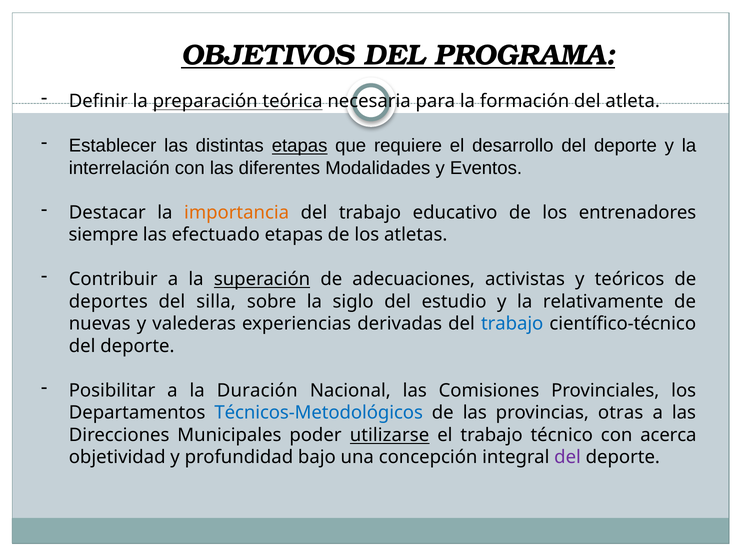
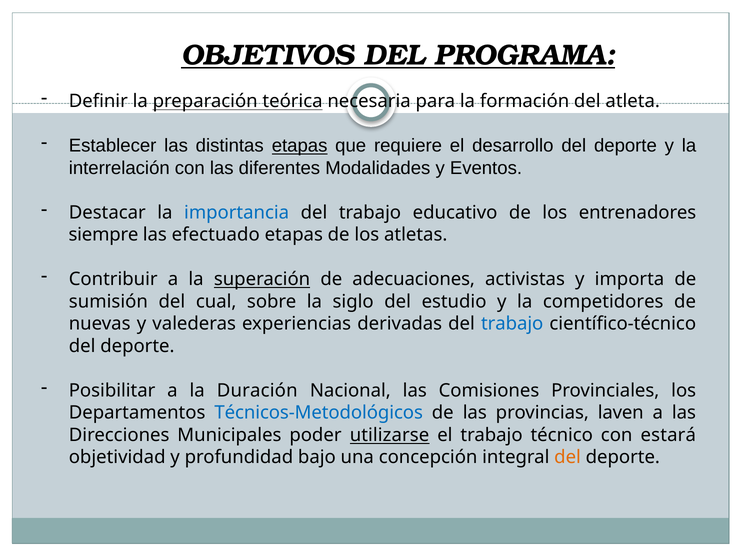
importancia colour: orange -> blue (237, 213)
teóricos: teóricos -> importa (629, 280)
deportes: deportes -> sumisión (108, 302)
silla: silla -> cual (216, 302)
relativamente: relativamente -> competidores (603, 302)
otras: otras -> laven (621, 413)
acerca: acerca -> estará (668, 435)
del colour: purple -> orange (568, 458)
